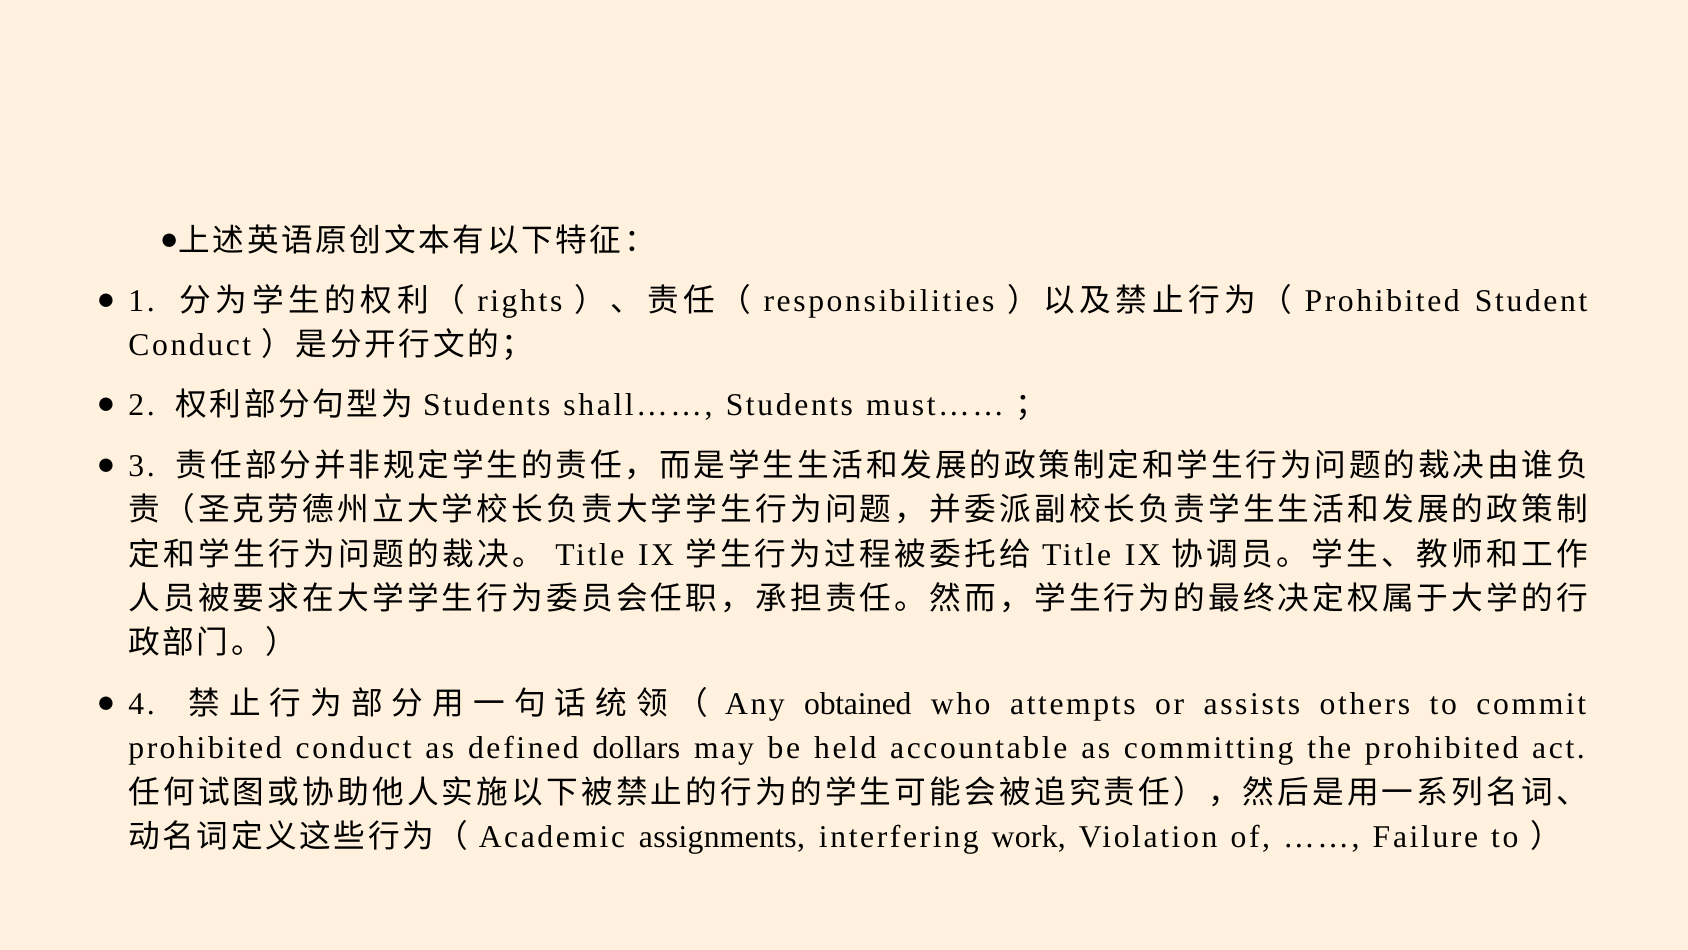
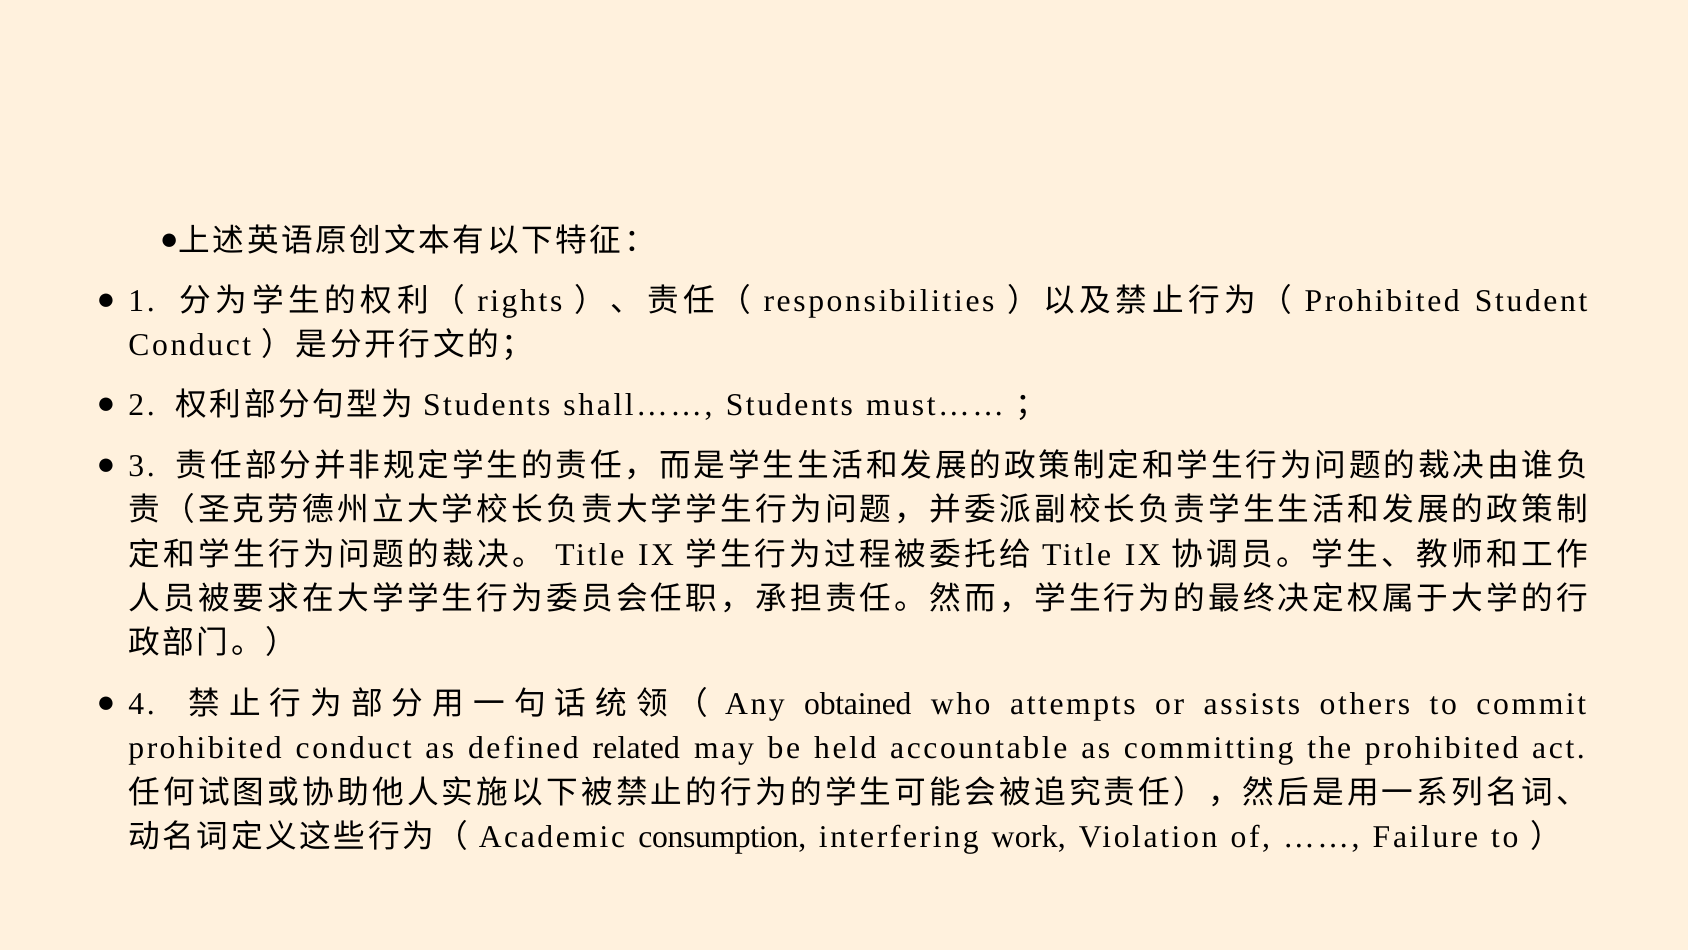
dollars: dollars -> related (636, 748)
assignments: assignments -> consumption (722, 837)
